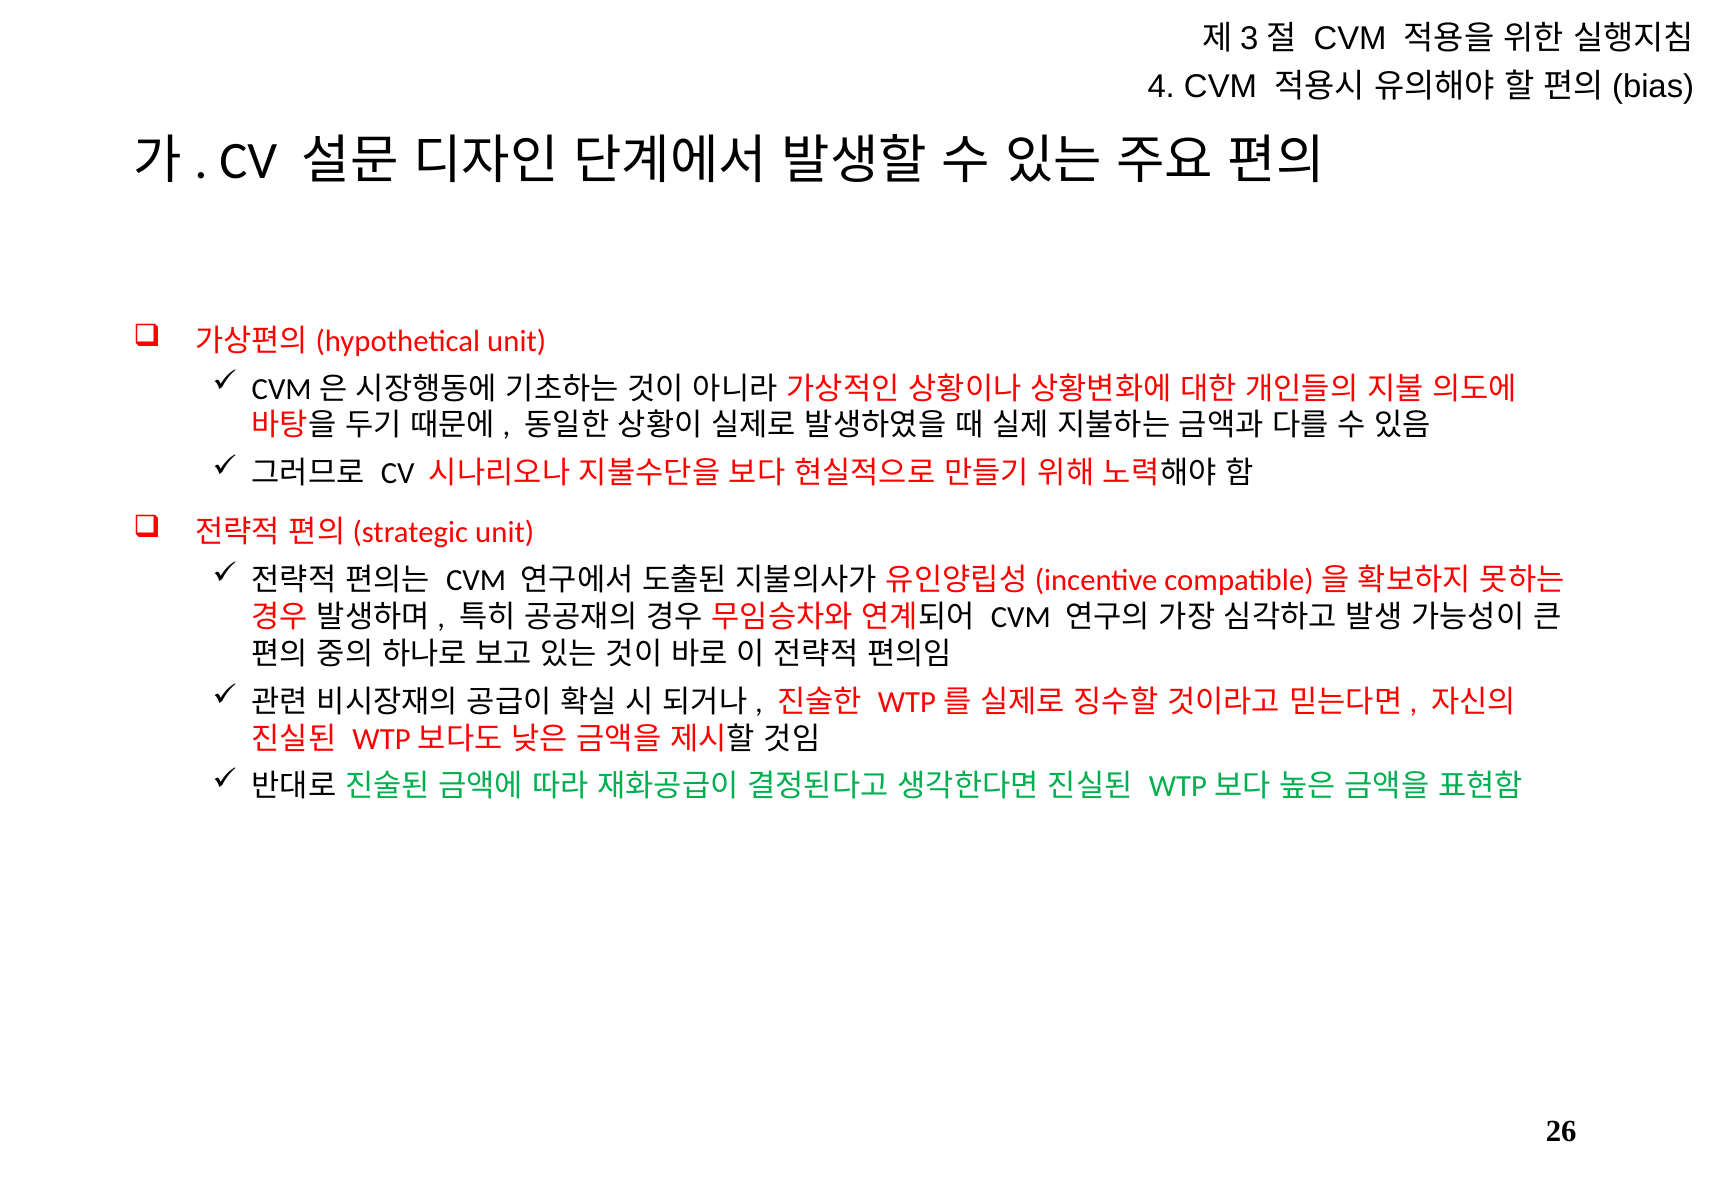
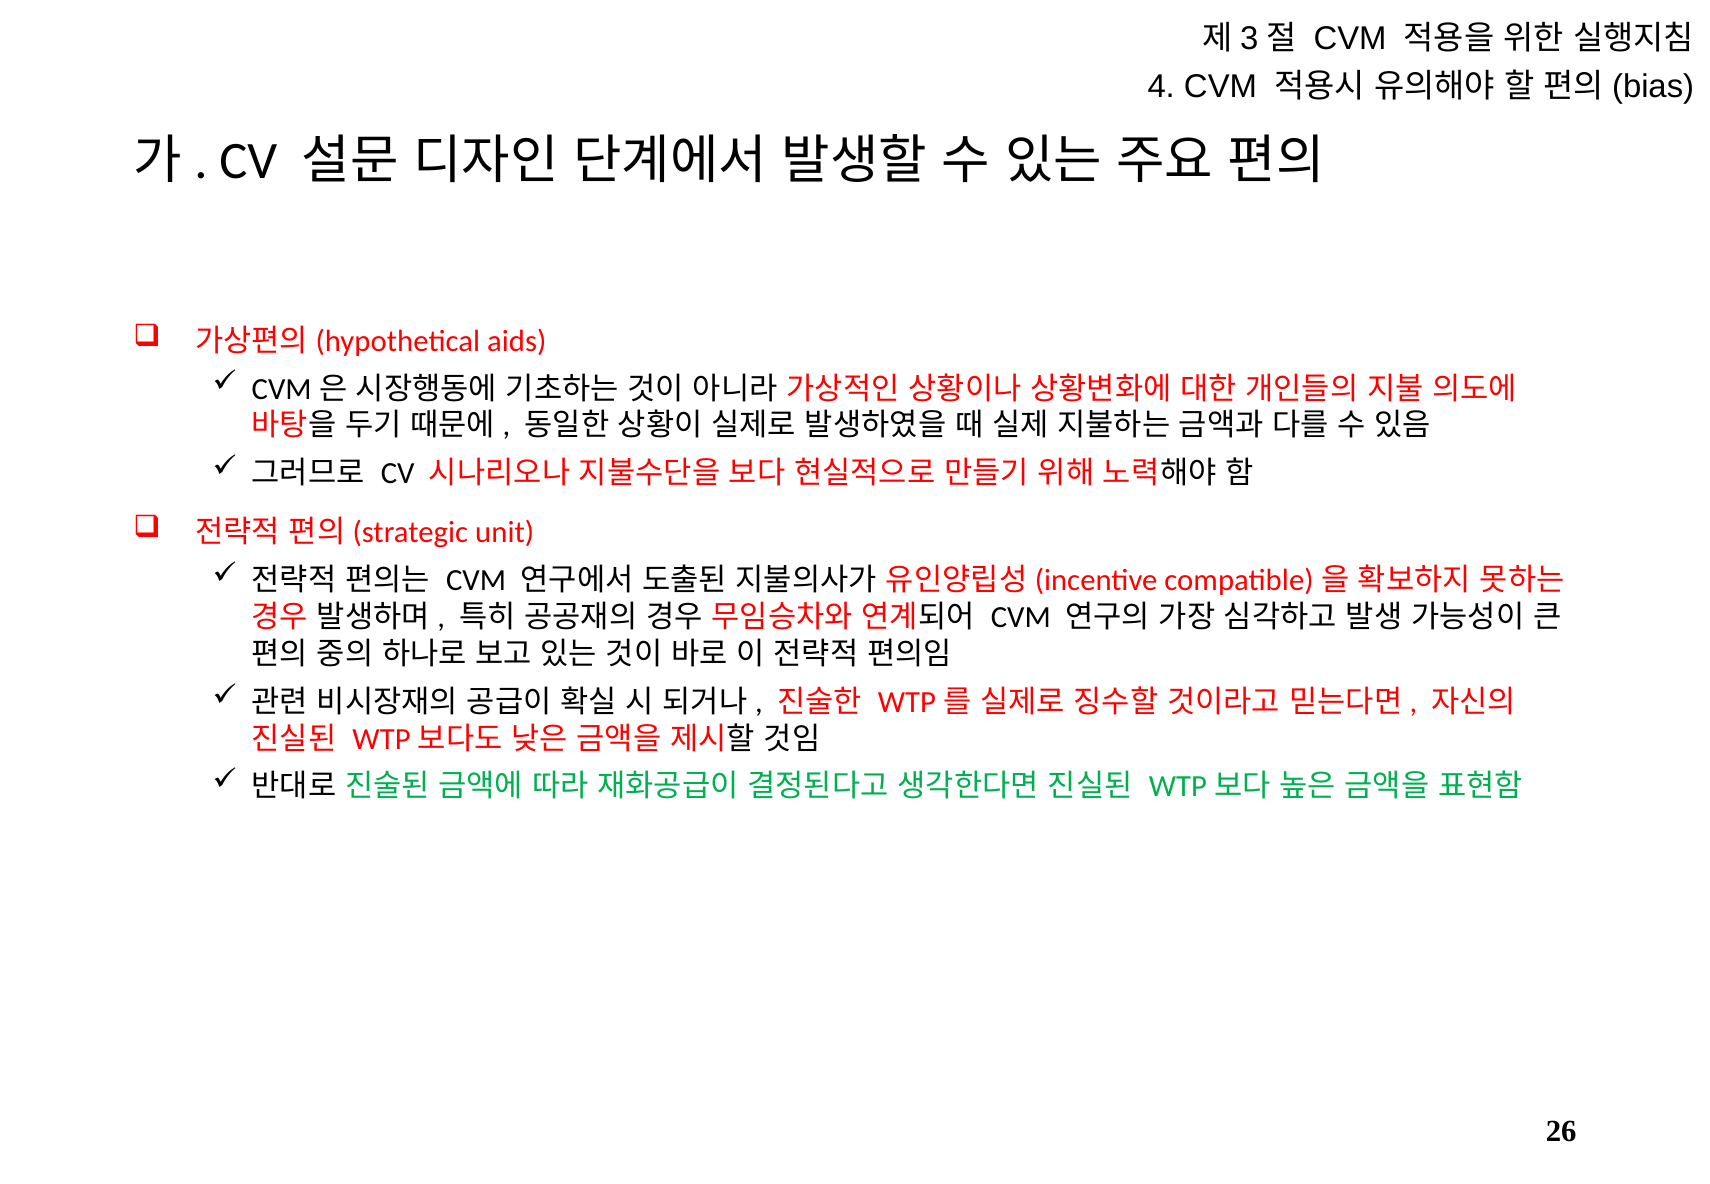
unit: unit -> aids (517, 341)
